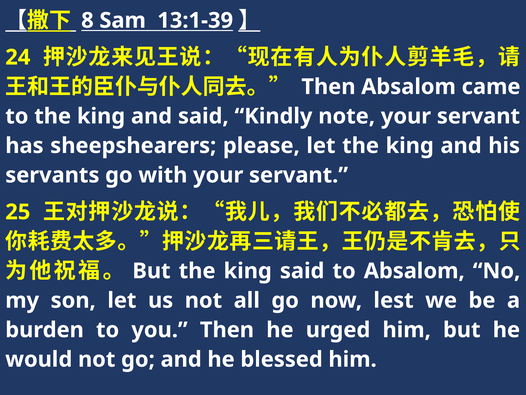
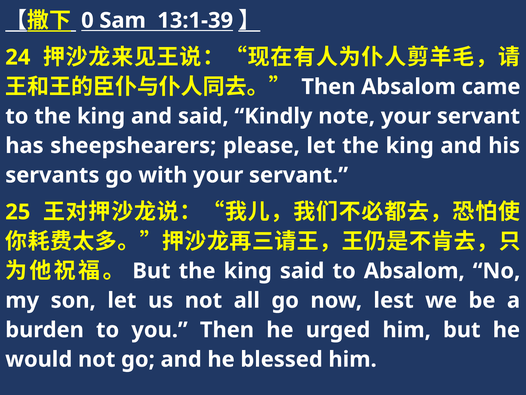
8: 8 -> 0 (87, 20)
